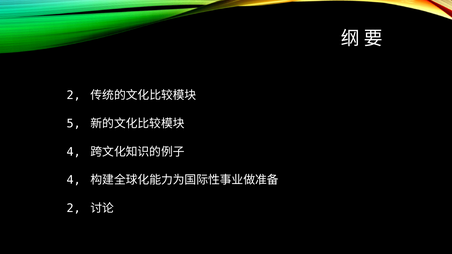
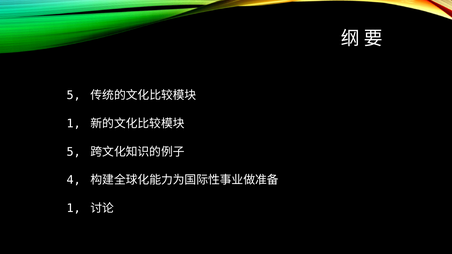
2: 2 -> 5 (74, 95)
5: 5 -> 1 (74, 124)
4: 4 -> 5 (74, 152)
2: 2 -> 1 (74, 208)
